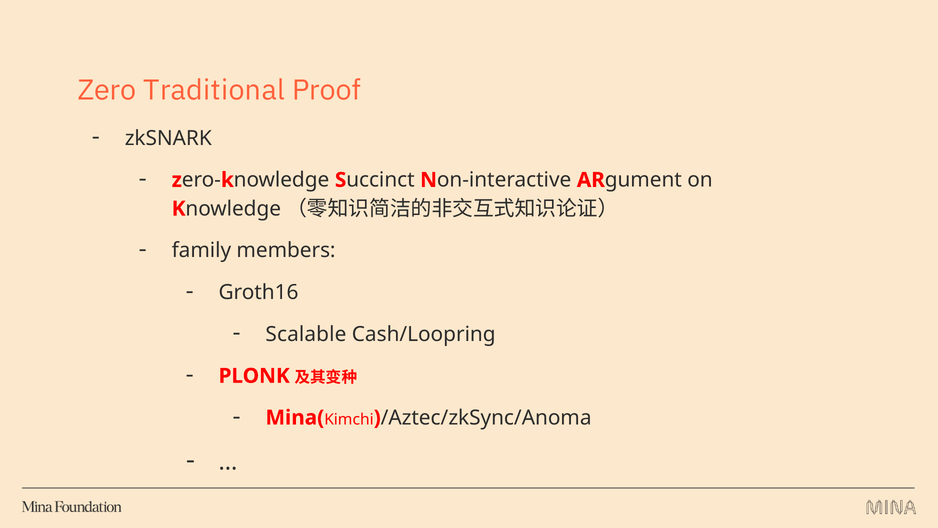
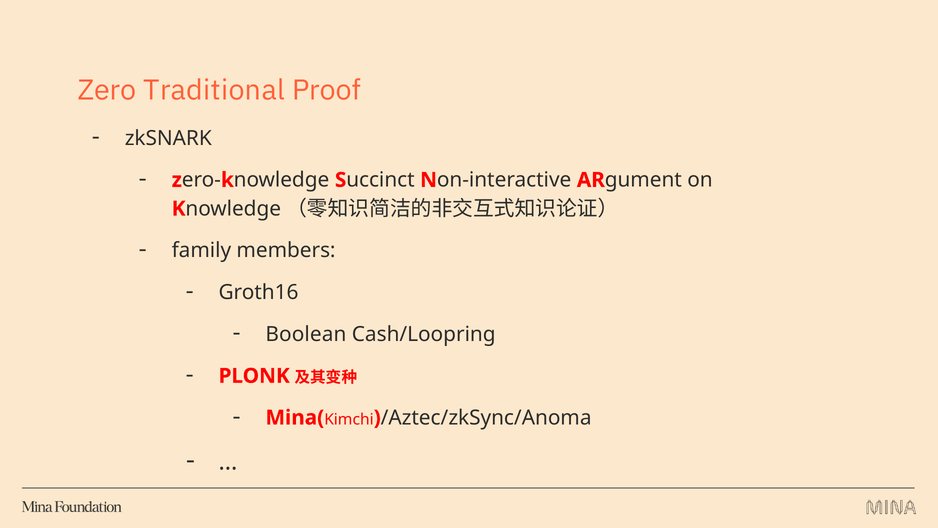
Scalable: Scalable -> Boolean (306, 334)
